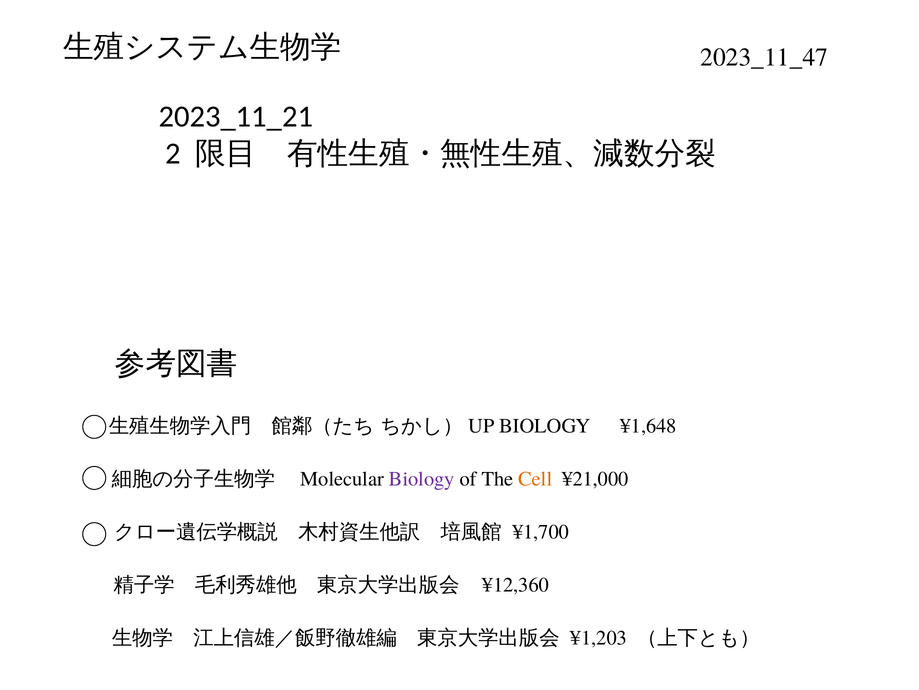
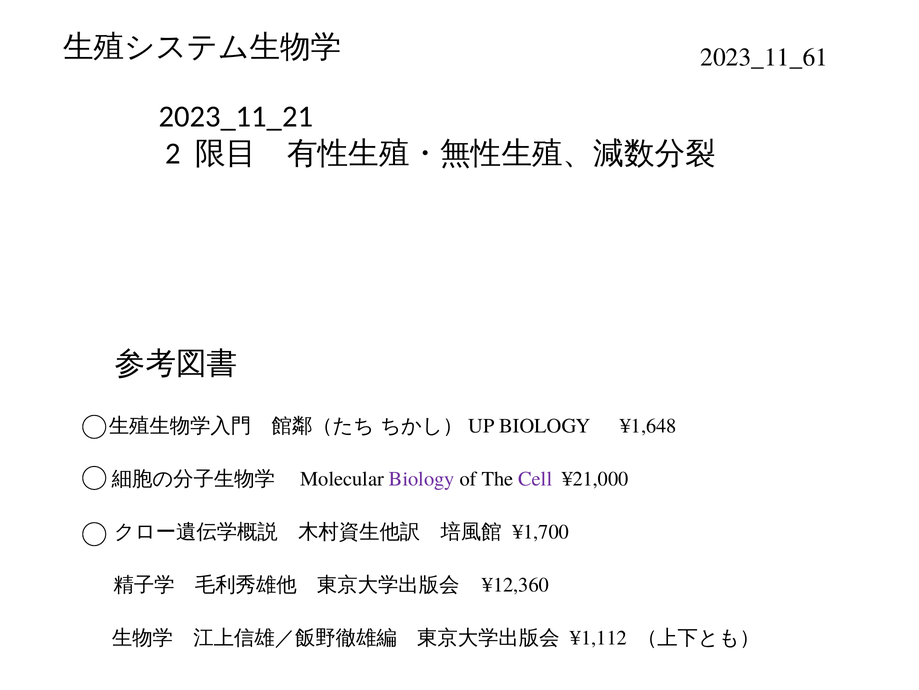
2023_11_47: 2023_11_47 -> 2023_11_61 (764, 57)
Cell colour: orange -> purple (535, 478)
¥1,203: ¥1,203 -> ¥1,112 (599, 637)
